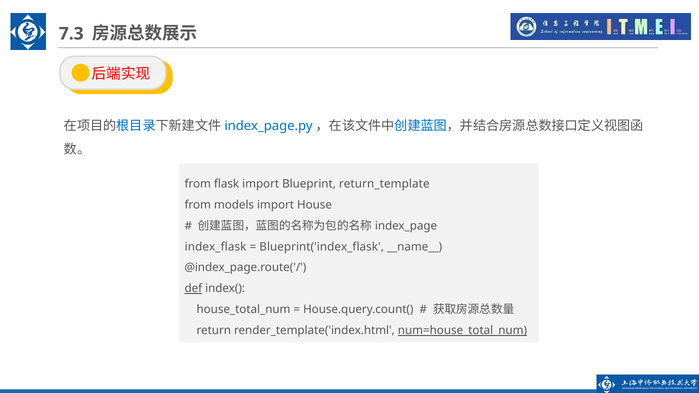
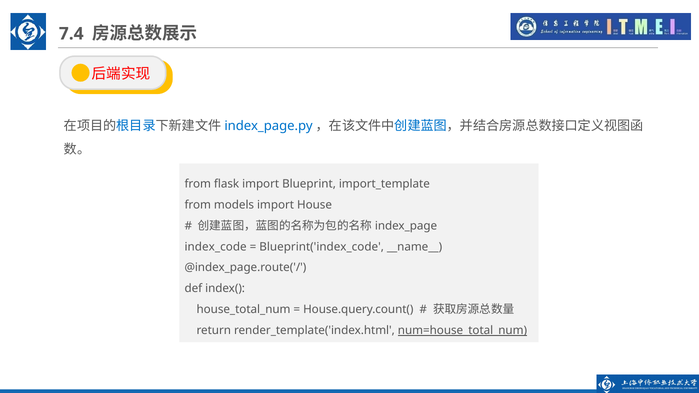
7.3: 7.3 -> 7.4 (71, 34)
return_template: return_template -> import_template (384, 184)
index_flask: index_flask -> index_code (216, 247)
Blueprint('index_flask: Blueprint('index_flask -> Blueprint('index_code (322, 247)
def underline: present -> none (193, 289)
